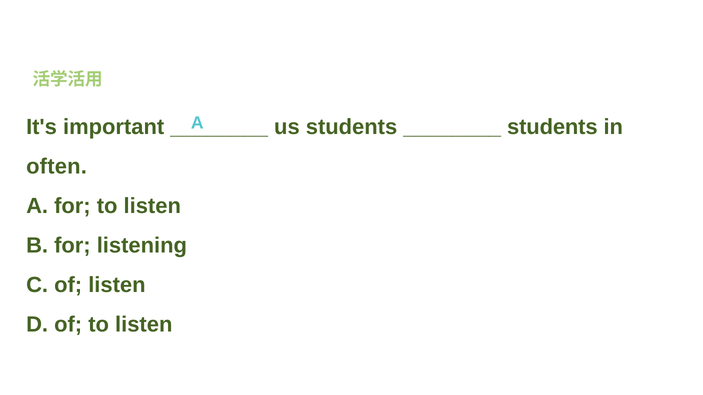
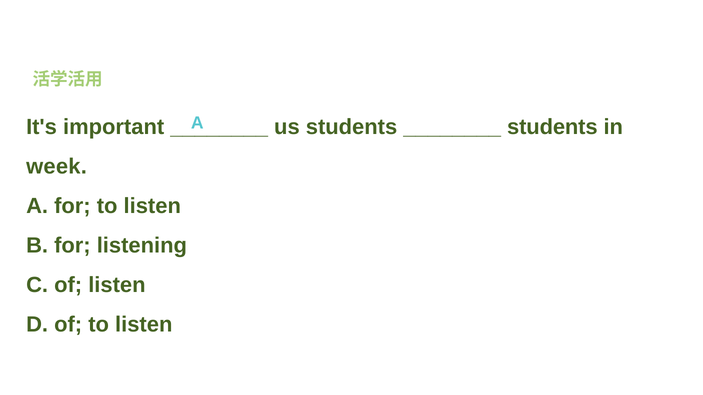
often: often -> week (57, 167)
